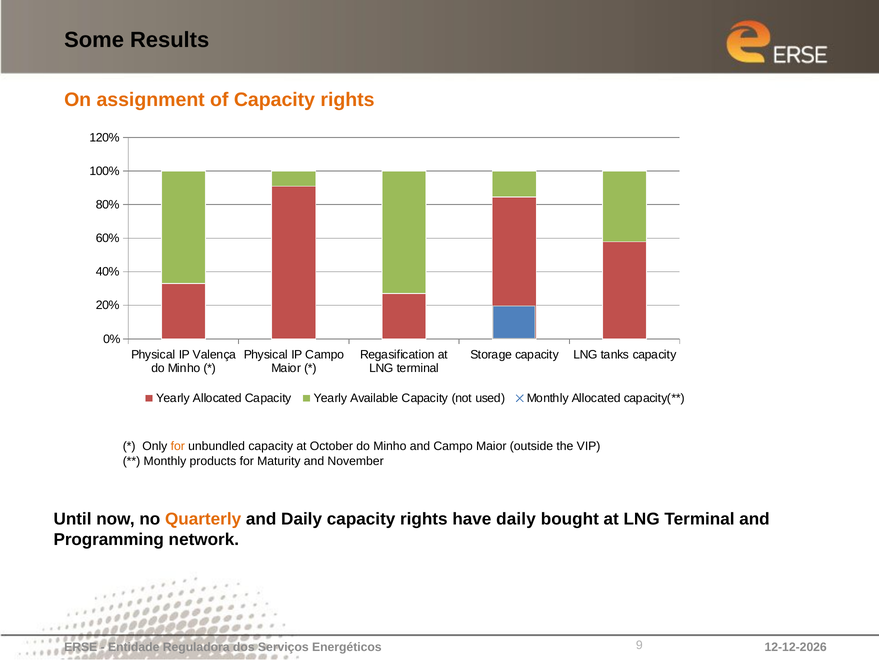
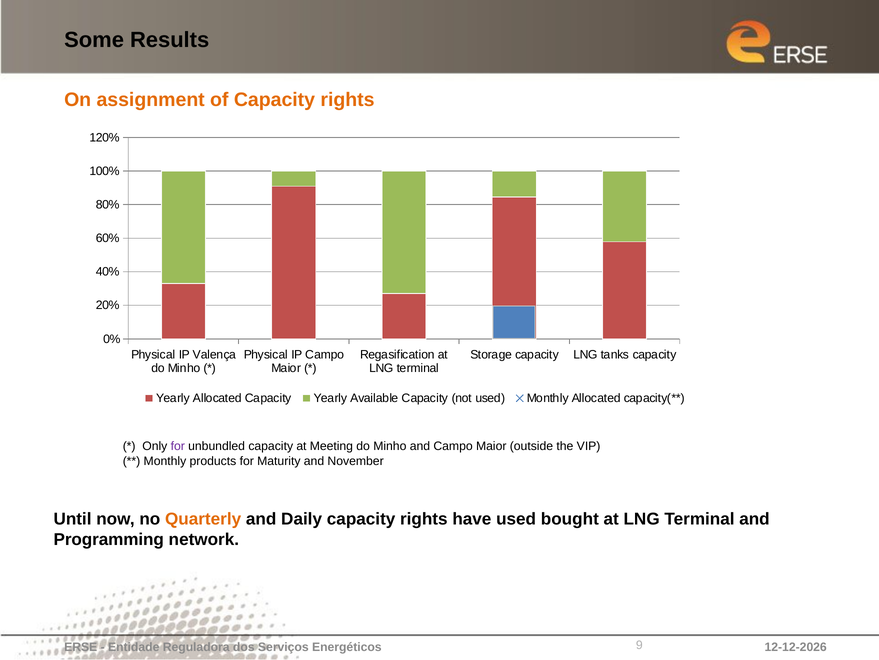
for colour: orange -> purple (178, 446)
October: October -> Meeting (331, 446)
have daily: daily -> used (516, 518)
